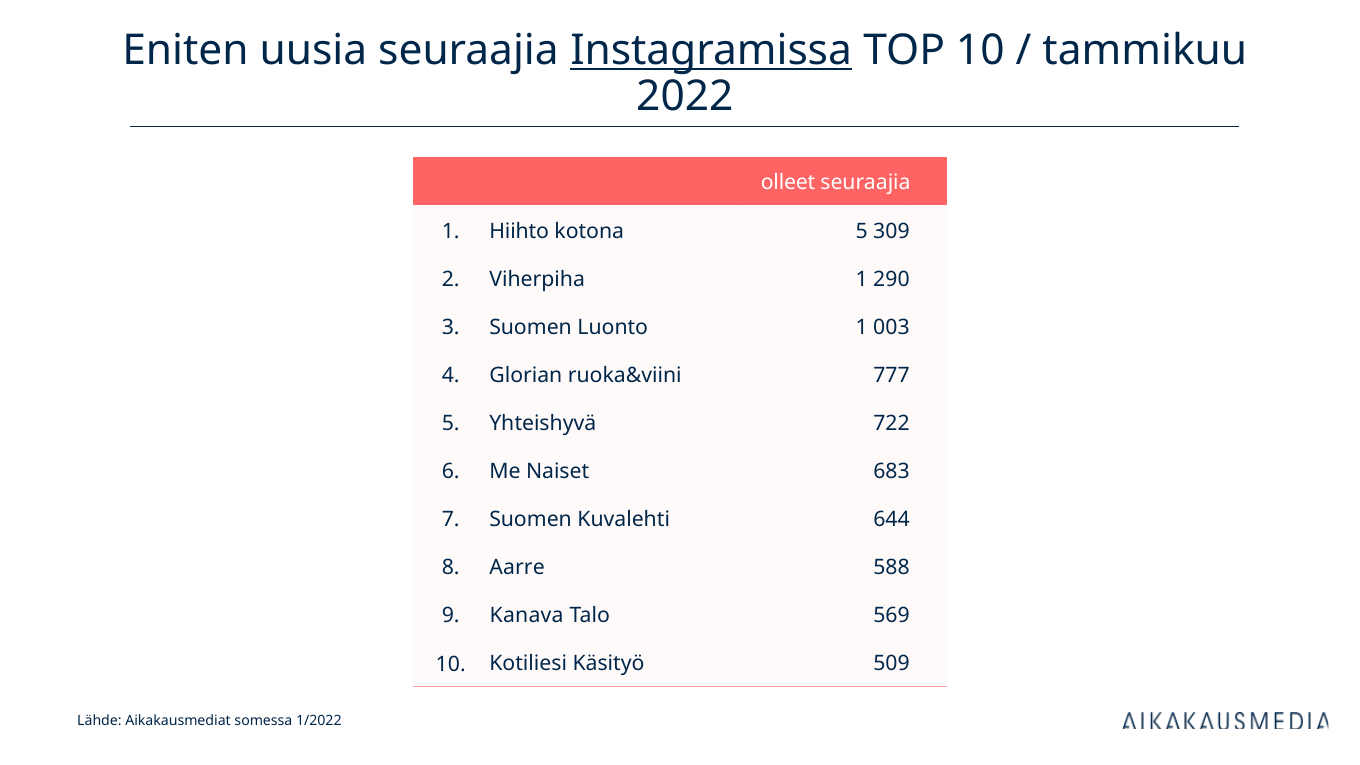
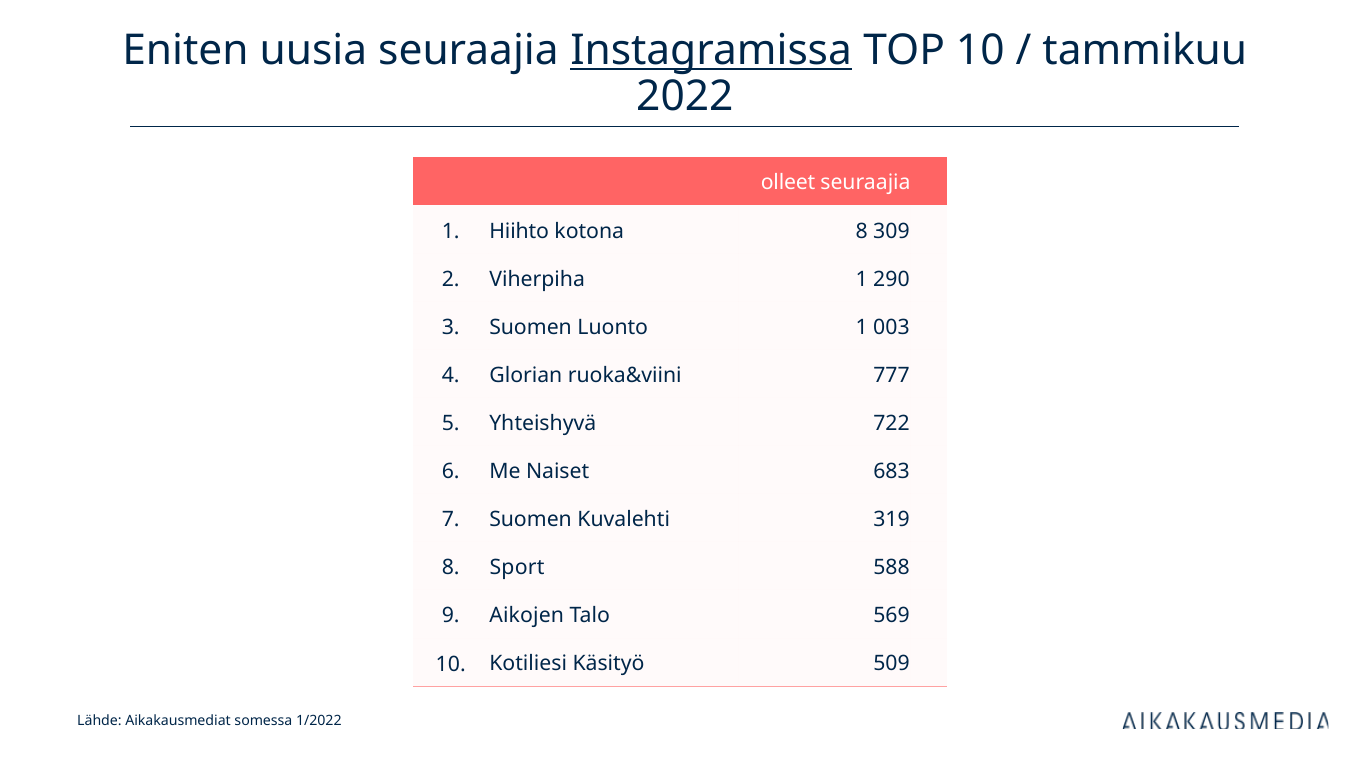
kotona 5: 5 -> 8 (862, 231)
644: 644 -> 319 (891, 520)
Aarre: Aarre -> Sport (517, 568)
Kanava: Kanava -> Aikojen (527, 616)
